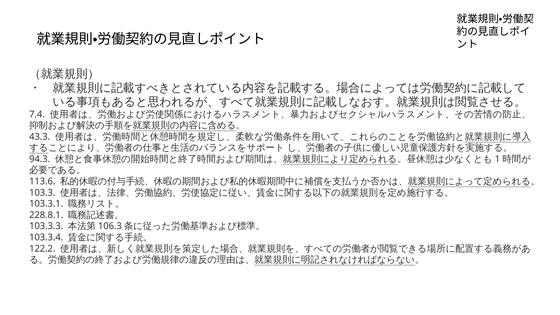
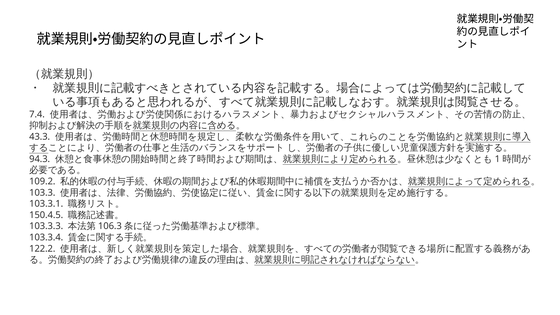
113.6: 113.6 -> 109.2 (42, 181)
228.8.1: 228.8.1 -> 150.4.5 (46, 215)
